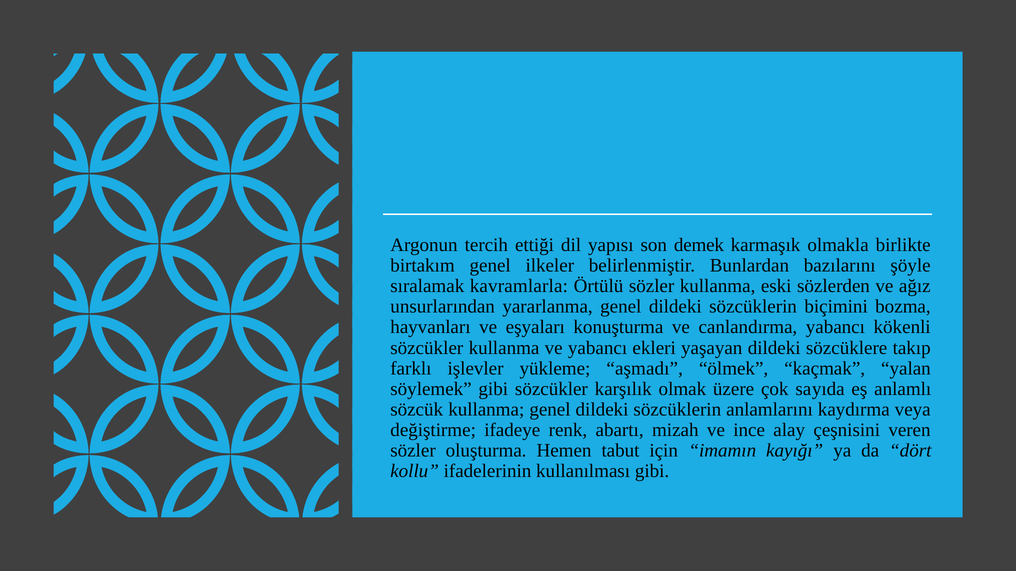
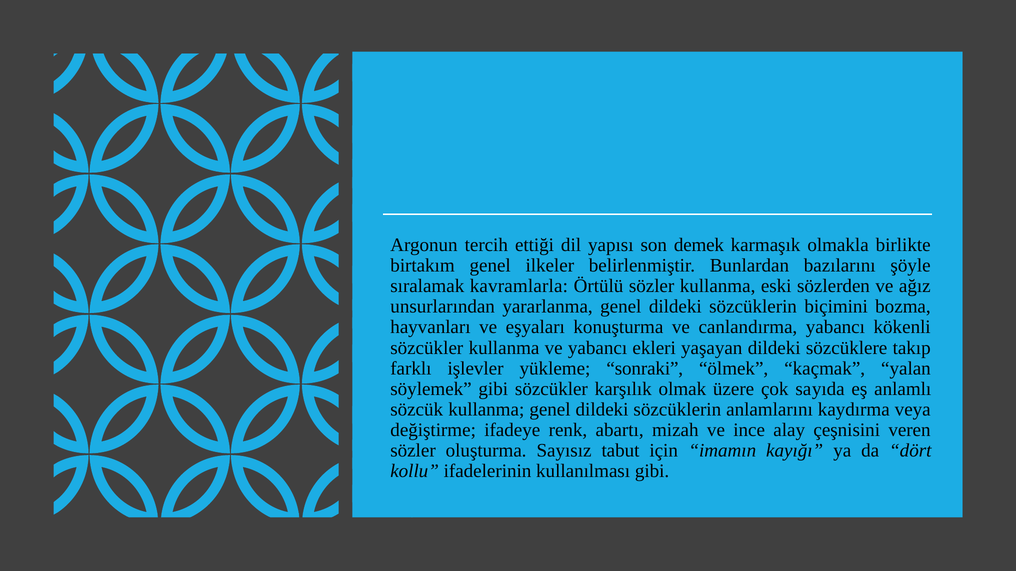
aşmadı: aşmadı -> sonraki (645, 369)
Hemen: Hemen -> Sayısız (564, 451)
